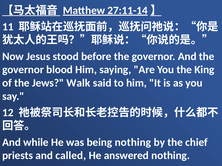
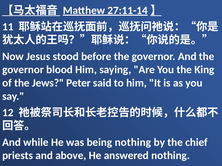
Walk: Walk -> Peter (78, 83)
called: called -> above (71, 156)
